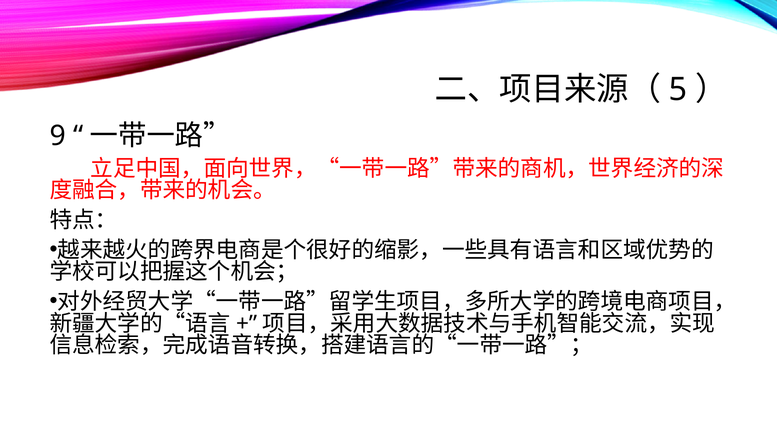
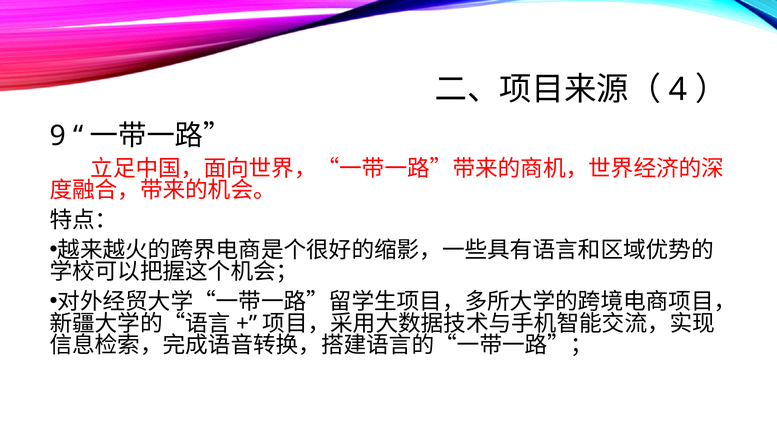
5: 5 -> 4 (678, 90)
